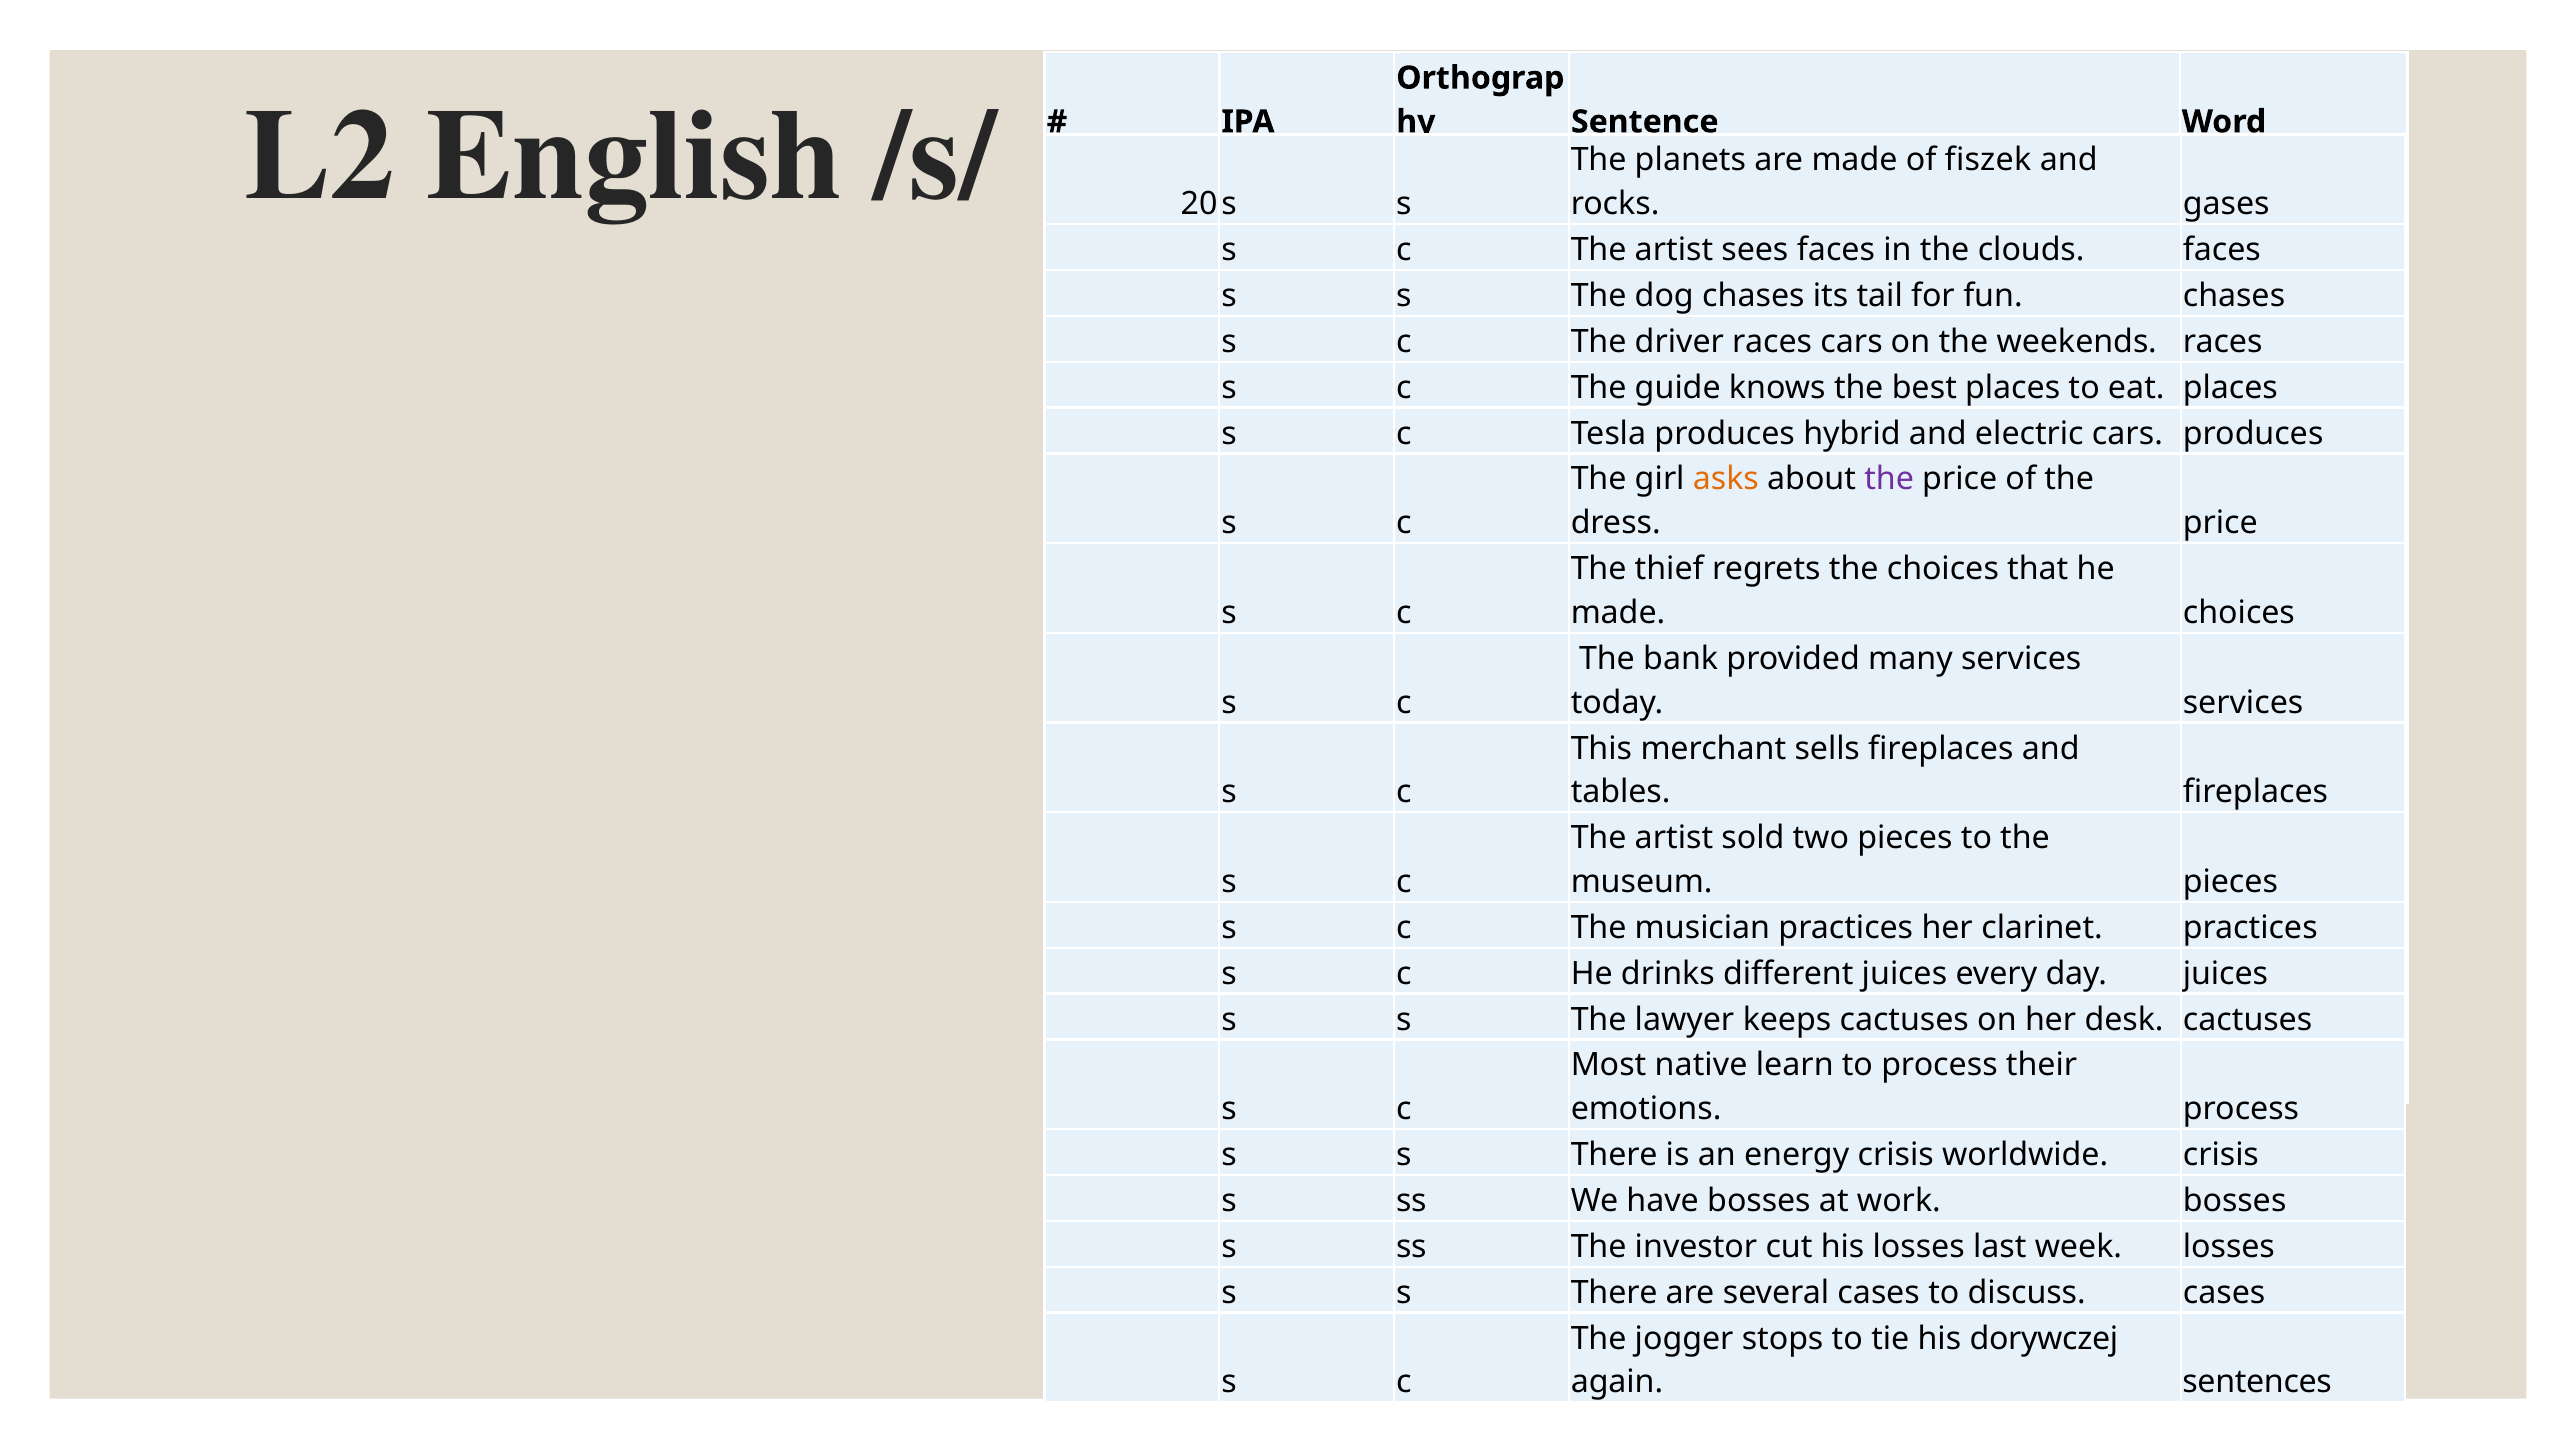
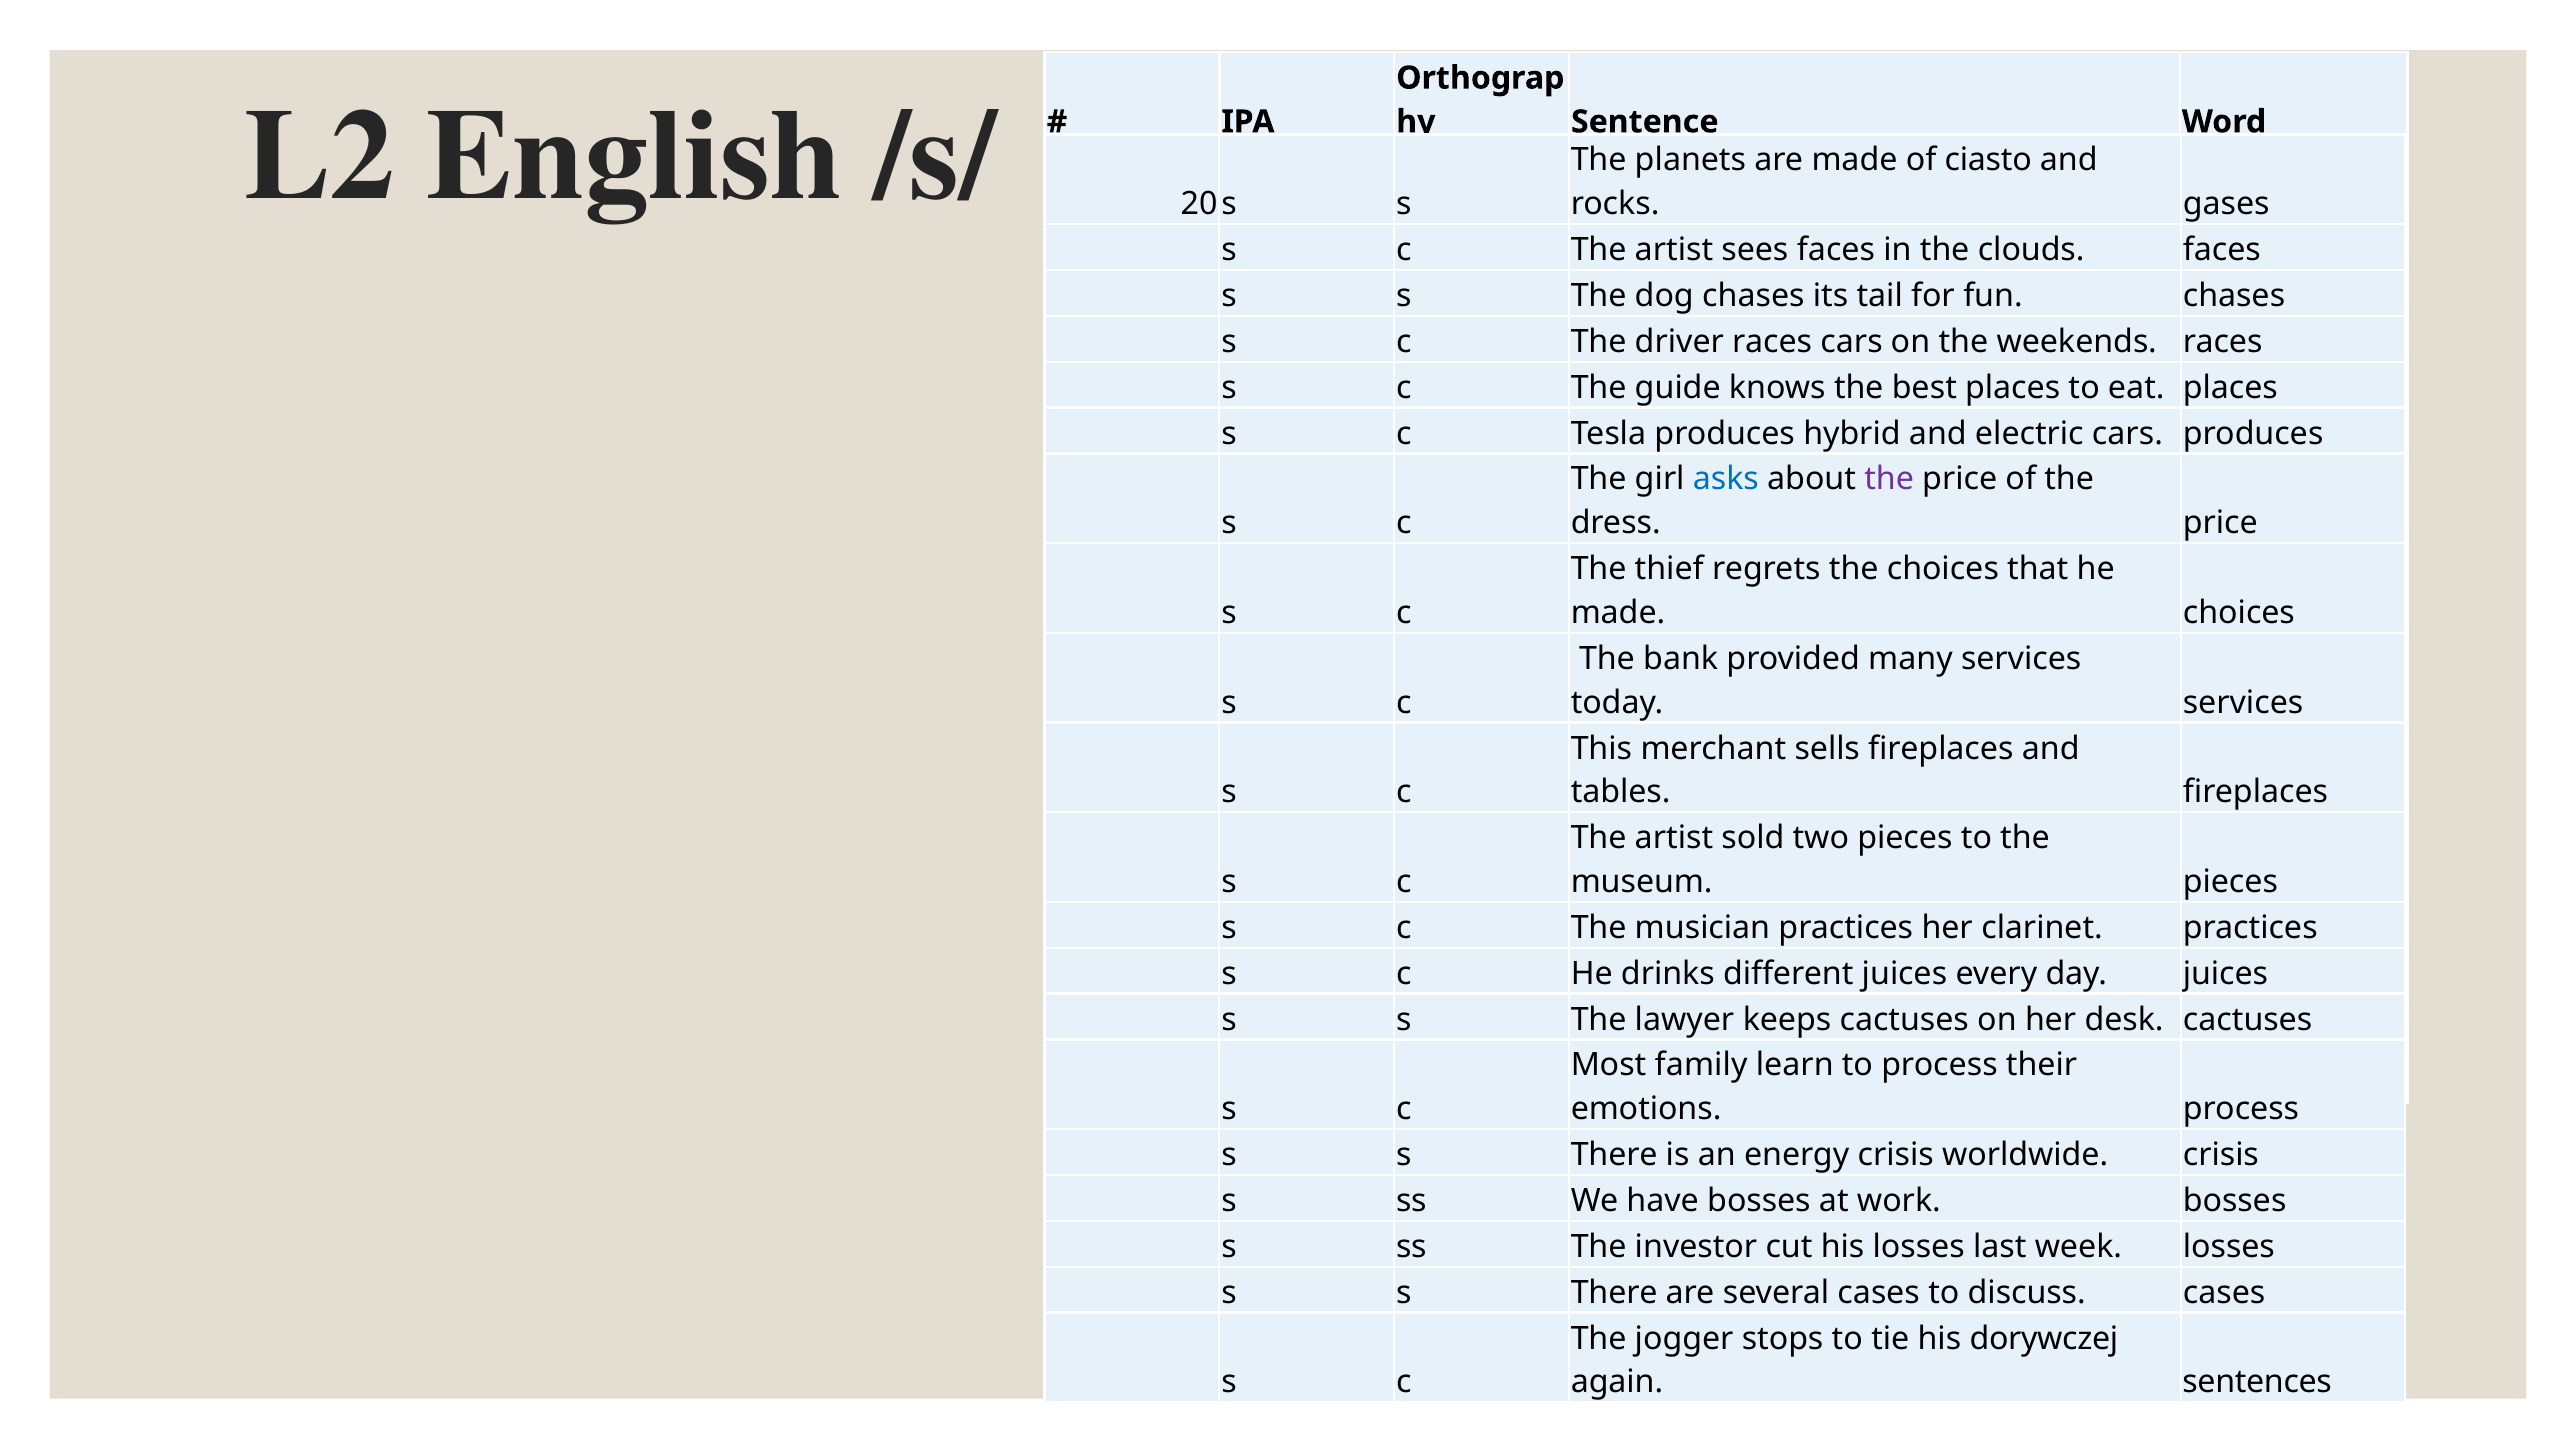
of fiszek: fiszek -> ciasto (1988, 160)
asks colour: orange -> blue (1726, 479)
native: native -> family (1701, 1065)
